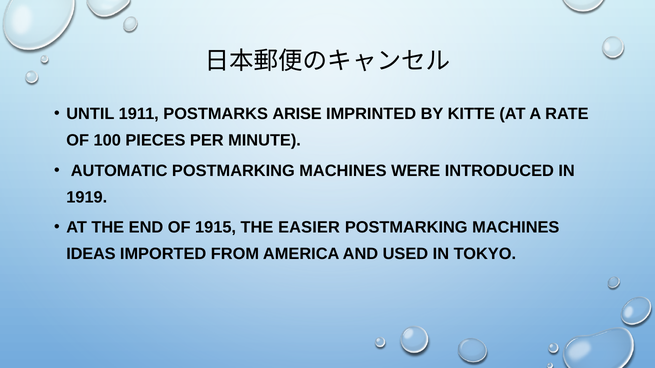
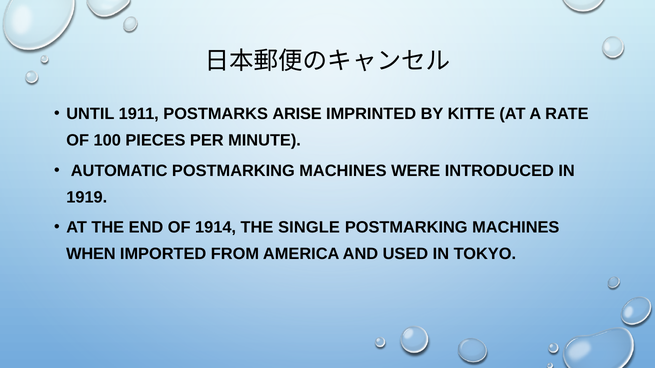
1915: 1915 -> 1914 (216, 228)
EASIER: EASIER -> SINGLE (309, 228)
IDEAS: IDEAS -> WHEN (91, 254)
